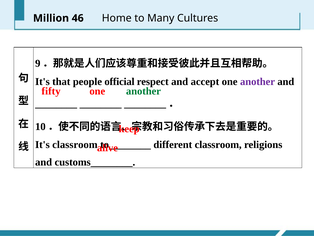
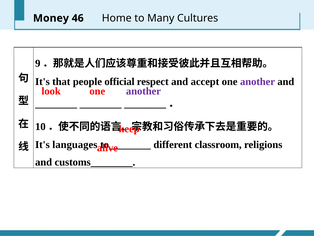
Million: Million -> Money (51, 18)
fifty: fifty -> look (51, 91)
another colour: green -> purple (143, 91)
It's classroom: classroom -> languages (75, 144)
